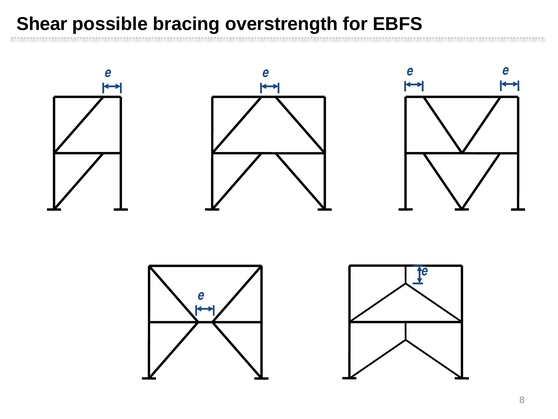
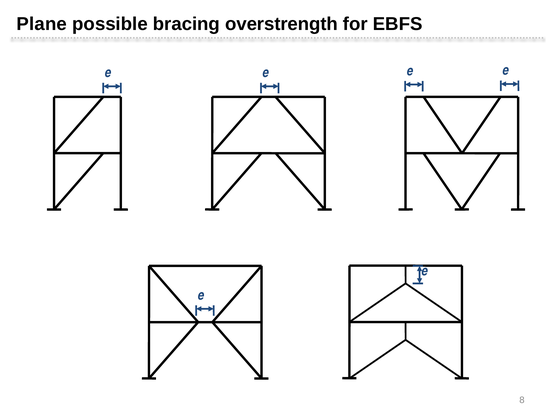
Shear: Shear -> Plane (42, 24)
